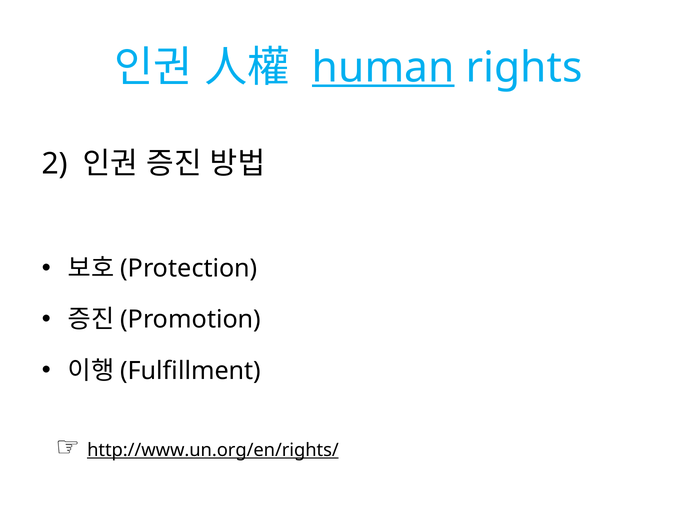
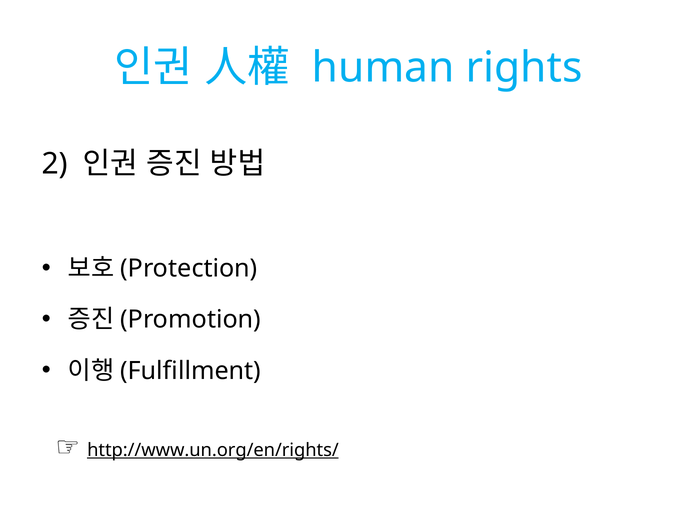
human underline: present -> none (383, 67)
